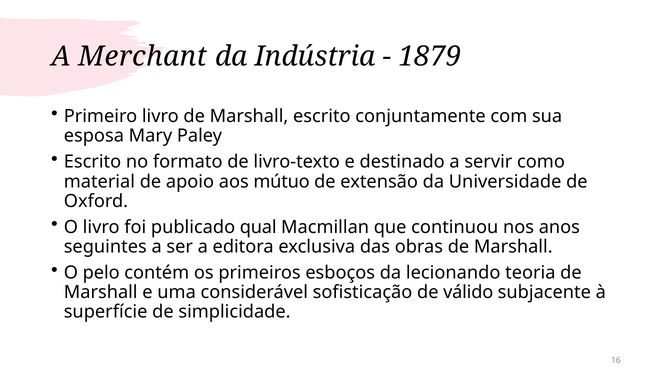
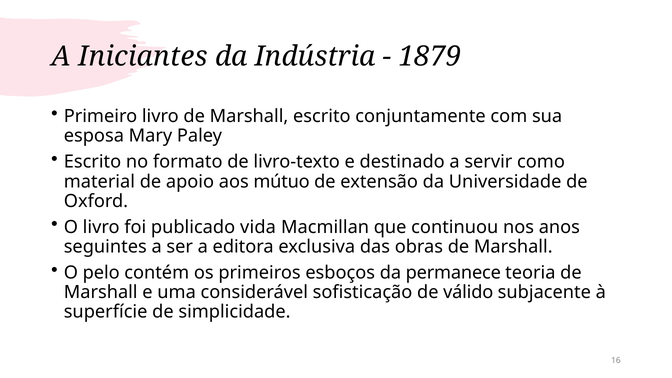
Merchant: Merchant -> Iniciantes (143, 56)
qual: qual -> vida (258, 227)
lecionando: lecionando -> permanece (453, 273)
